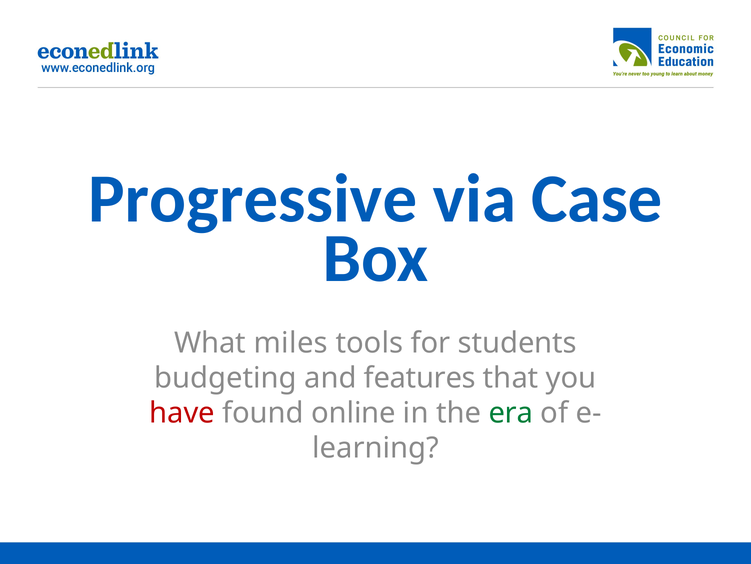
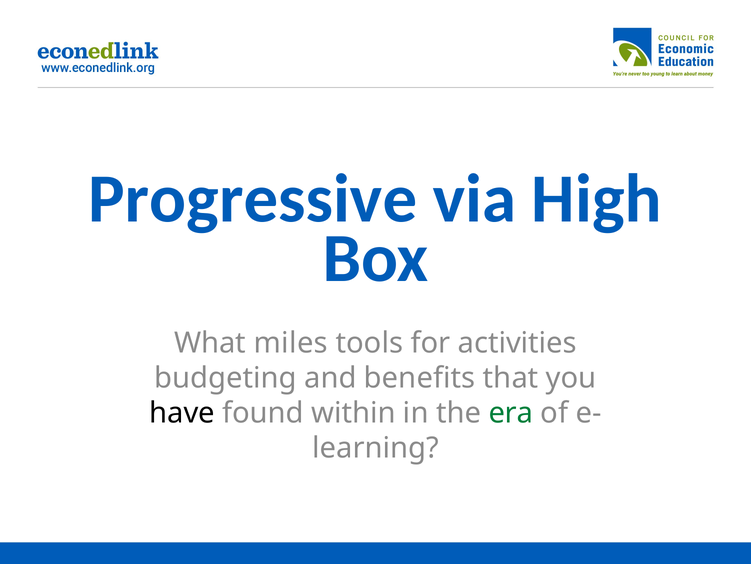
Case: Case -> High (597, 199)
students: students -> activities (517, 343)
features: features -> benefits (420, 378)
have colour: red -> black (182, 413)
online: online -> within (354, 413)
